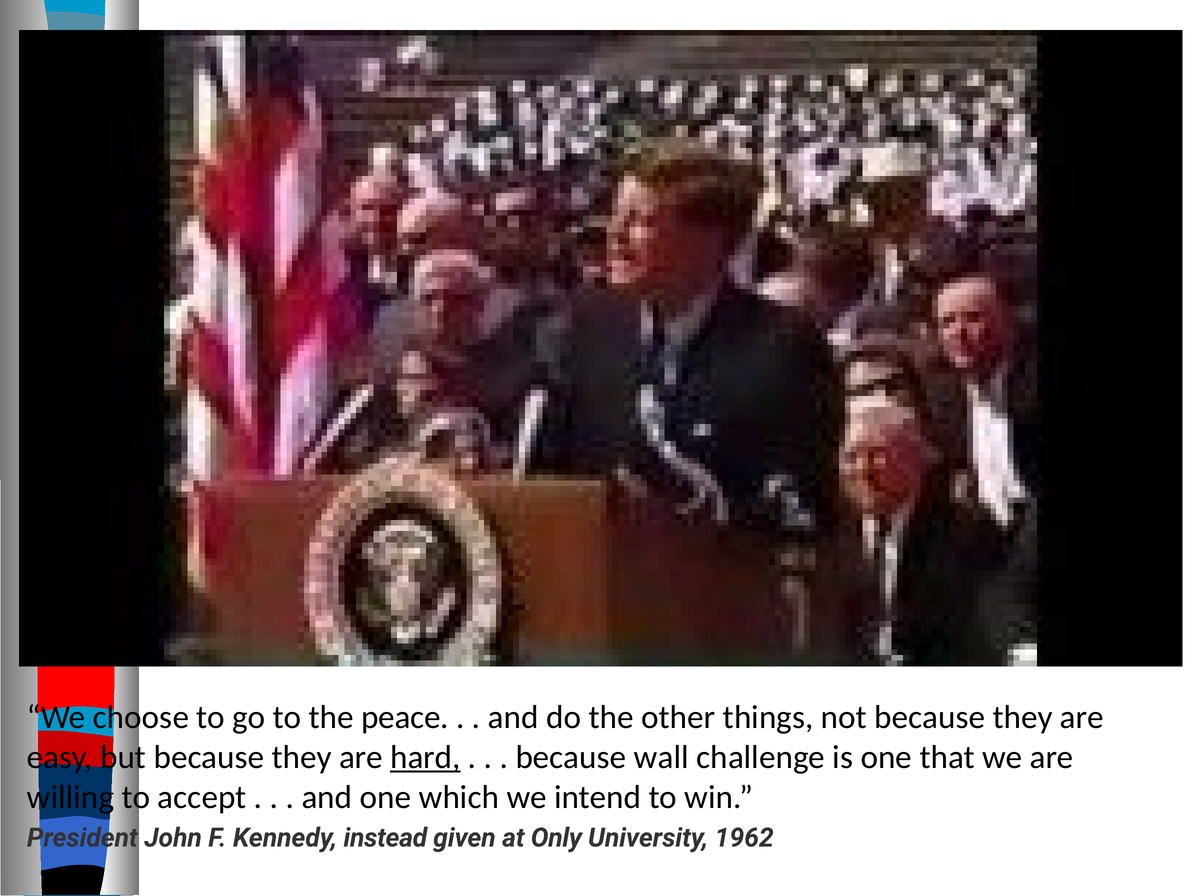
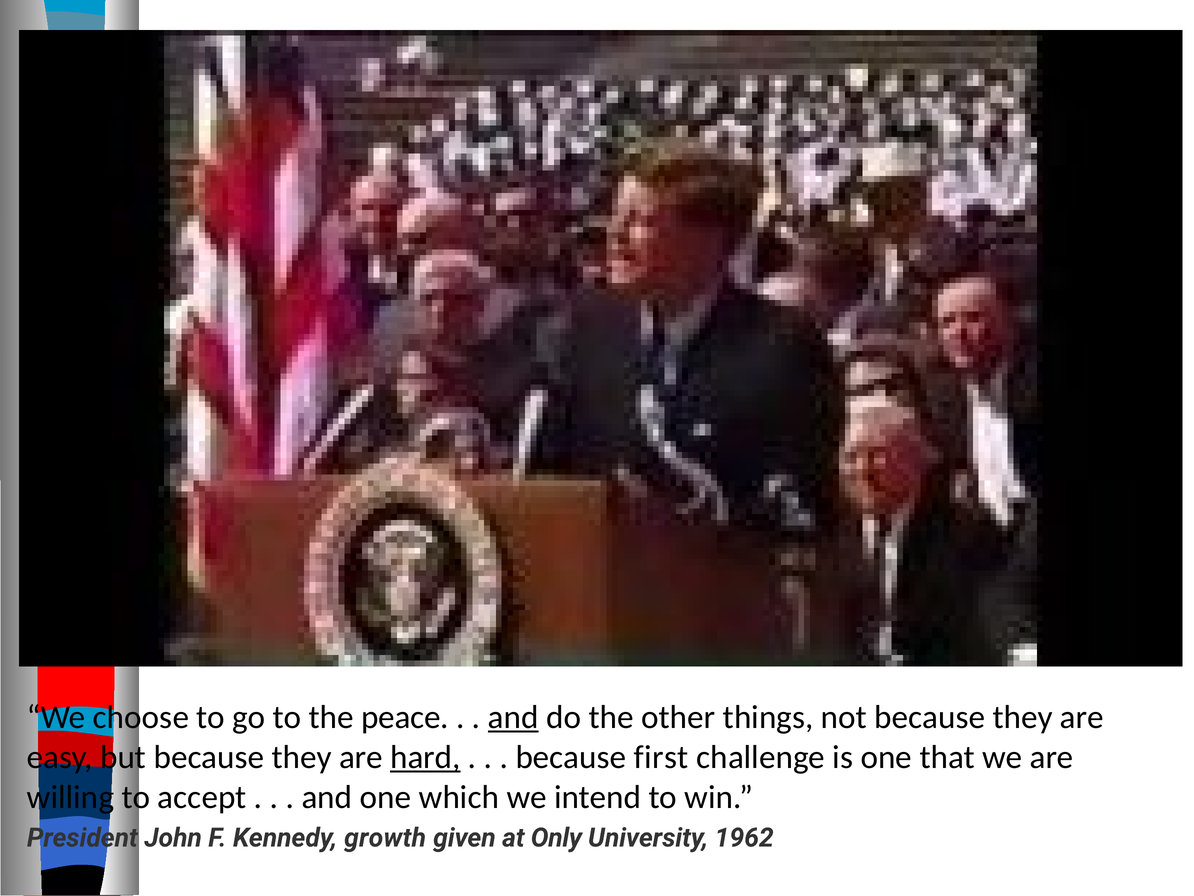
and underline: none -> present (513, 717)
wall: wall -> first (661, 757)
instead: instead -> growth (385, 837)
